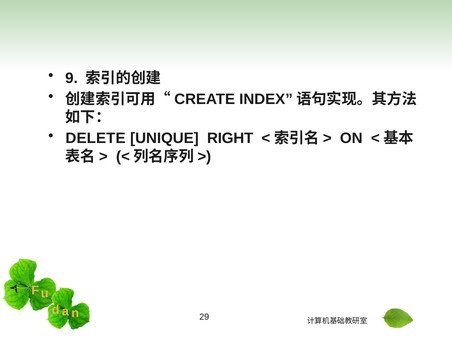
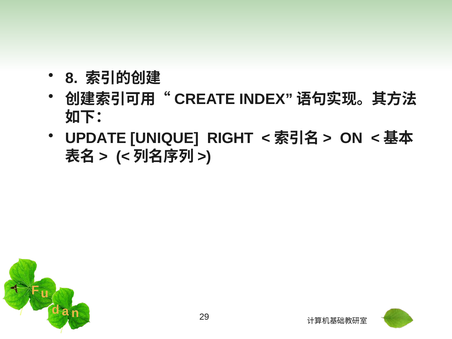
9: 9 -> 8 (71, 78)
DELETE: DELETE -> UPDATE (96, 138)
